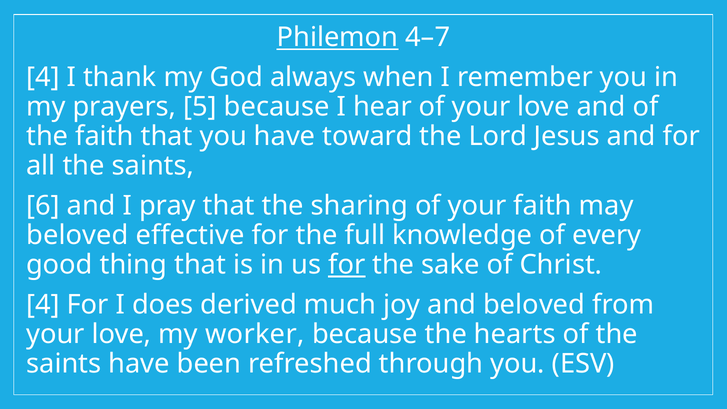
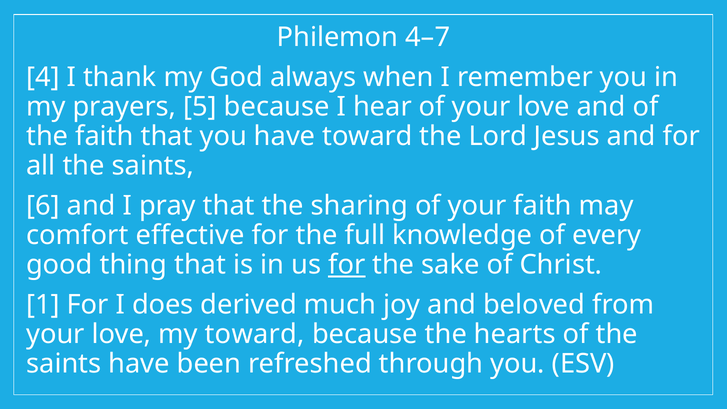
Philemon underline: present -> none (338, 37)
beloved: beloved -> comfort (77, 235)
4: 4 -> 1 (43, 305)
my worker: worker -> toward (255, 334)
